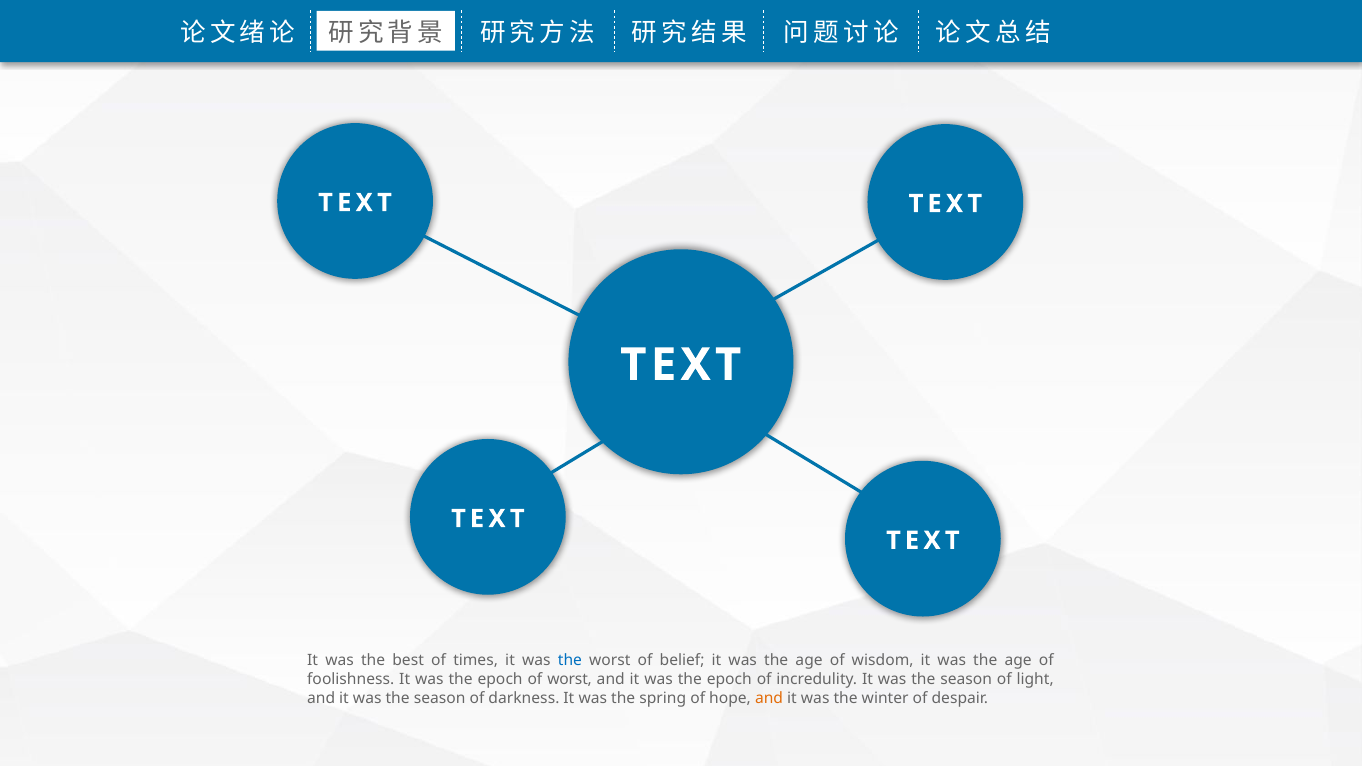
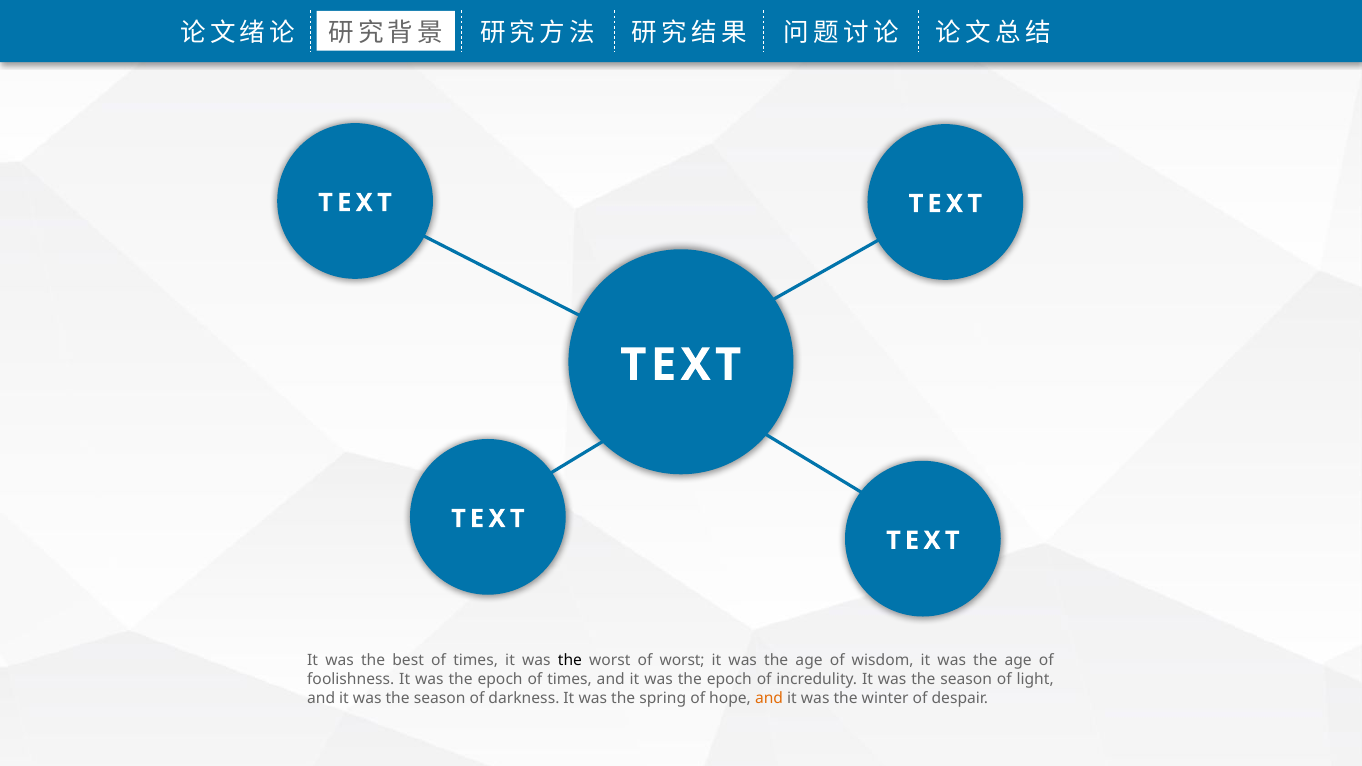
the colour: blue -> black (570, 661)
of belief: belief -> worst (682, 661)
epoch of worst: worst -> times (570, 679)
